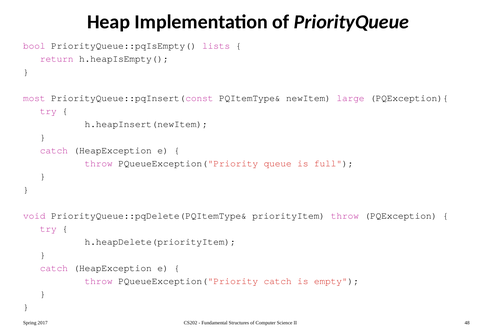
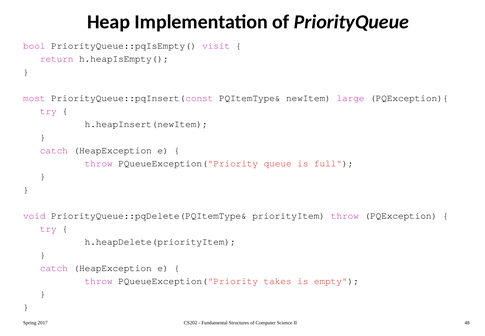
lists: lists -> visit (216, 46)
PQueueException("Priority catch: catch -> takes (278, 281)
